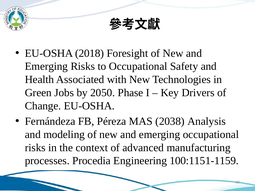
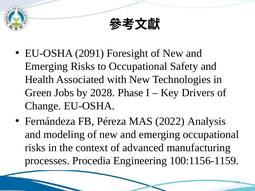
2018: 2018 -> 2091 (90, 53)
2050: 2050 -> 2028 (103, 93)
2038: 2038 -> 2022 (170, 121)
100:1151-1159: 100:1151-1159 -> 100:1156-1159 (204, 161)
